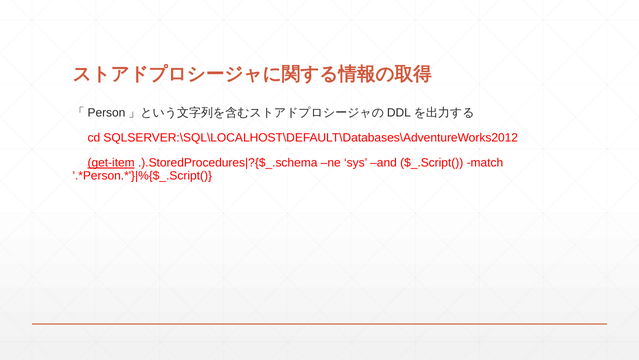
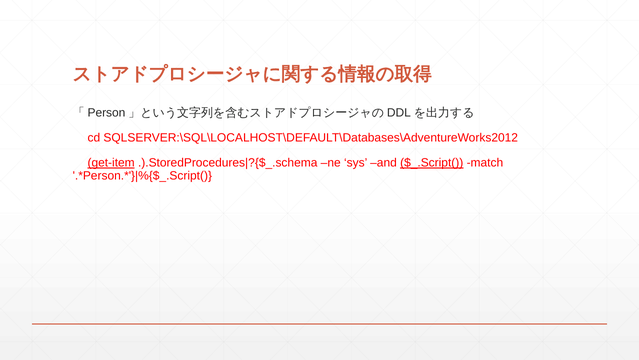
$_.Script( underline: none -> present (432, 162)
